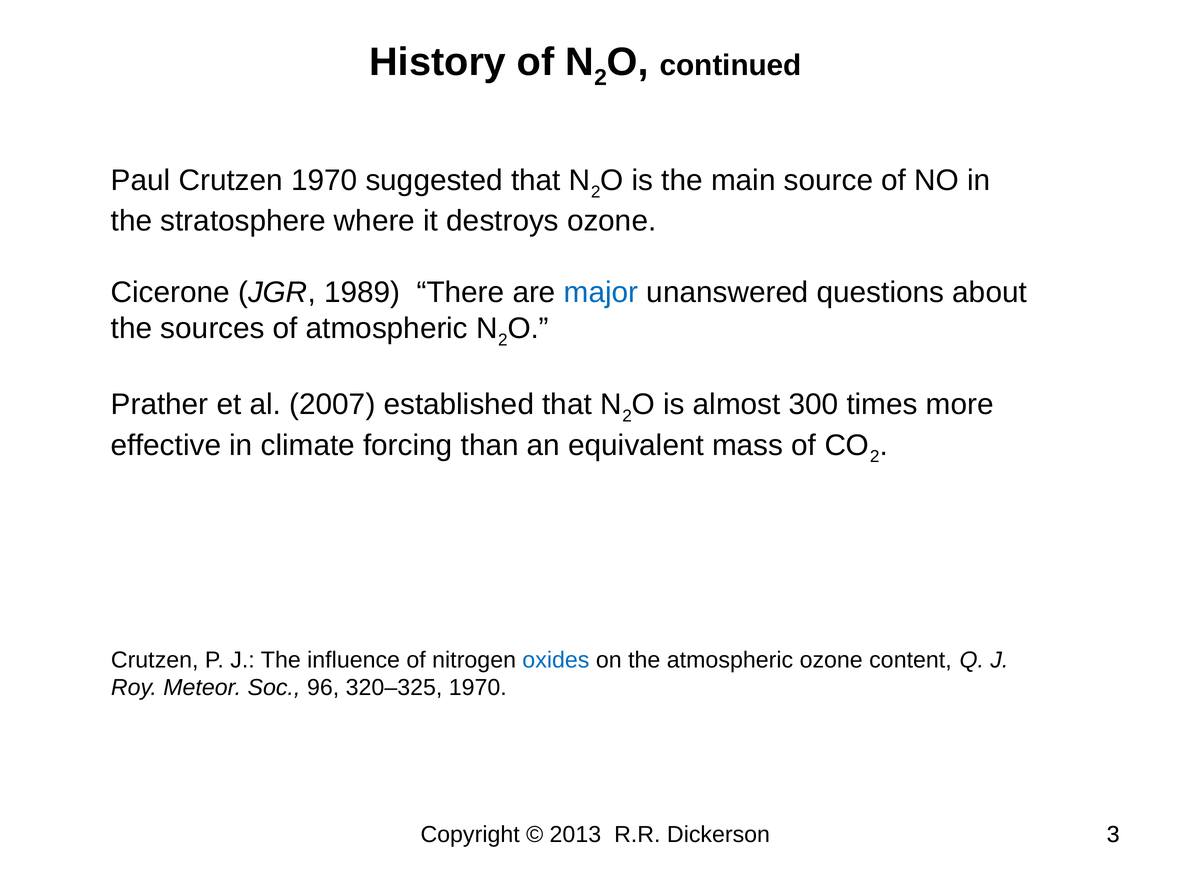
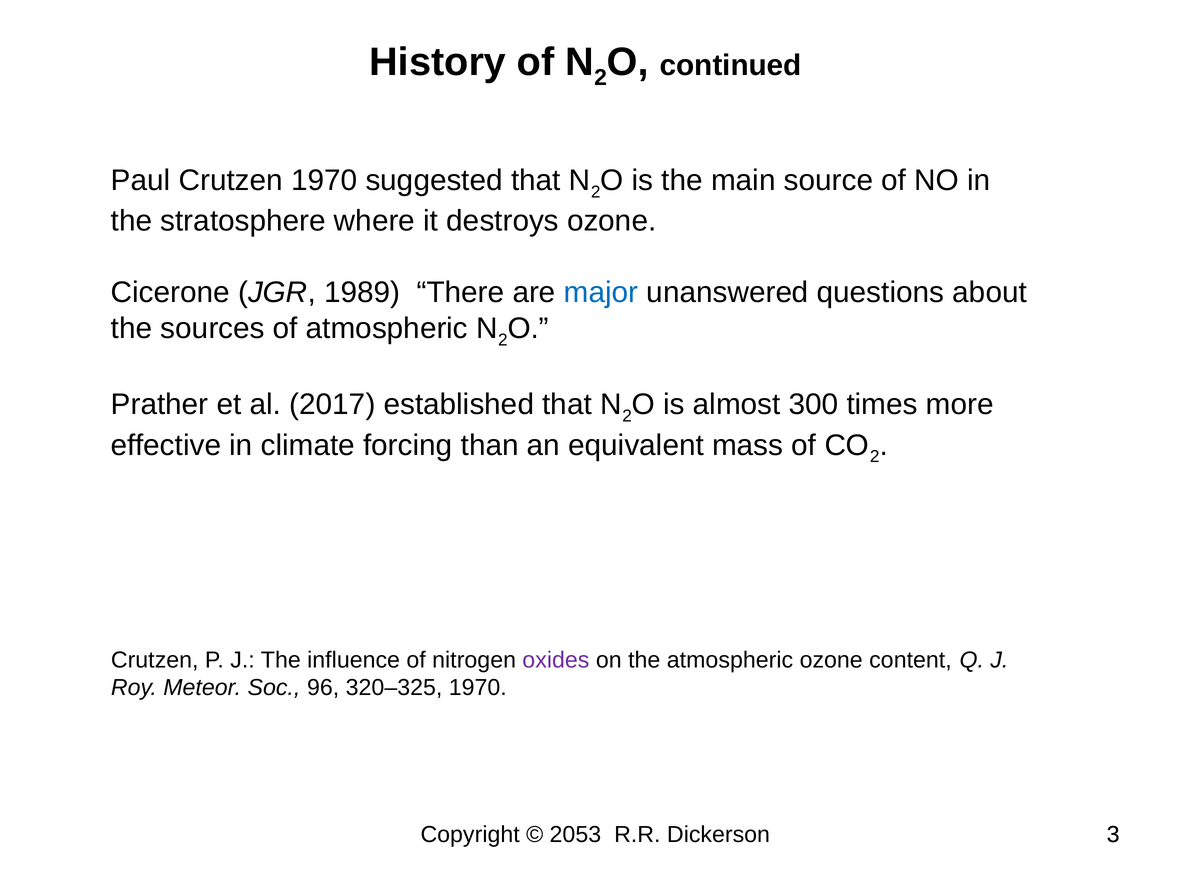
2007: 2007 -> 2017 (332, 405)
oxides colour: blue -> purple (556, 660)
2013: 2013 -> 2053 (575, 835)
